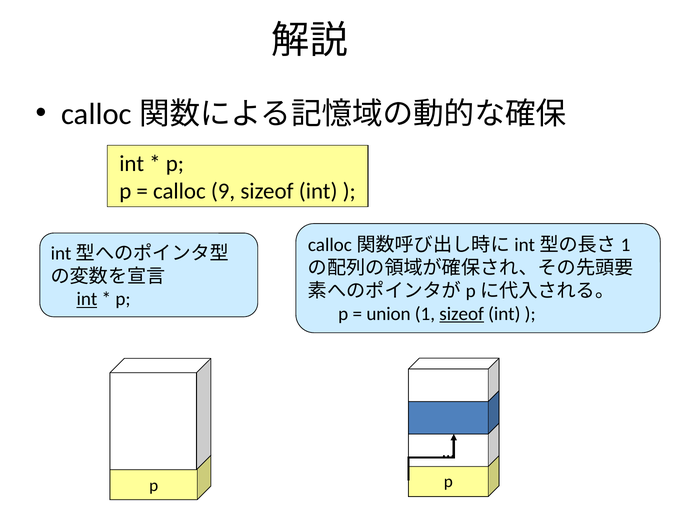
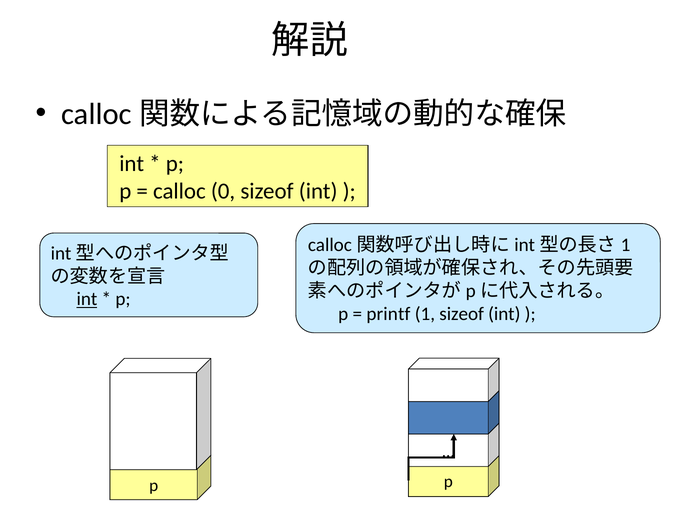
9: 9 -> 0 (223, 191)
union: union -> printf (388, 314)
sizeof underline: present -> none (462, 314)
